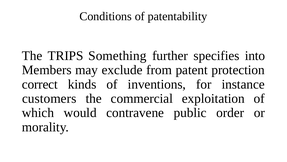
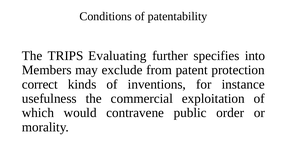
Something: Something -> Evaluating (117, 56)
customers: customers -> usefulness (49, 98)
